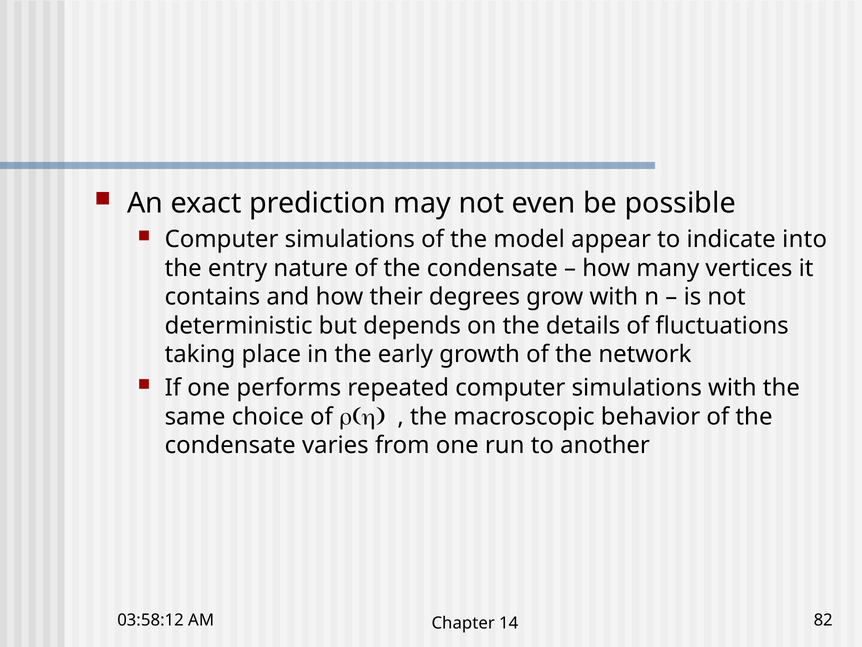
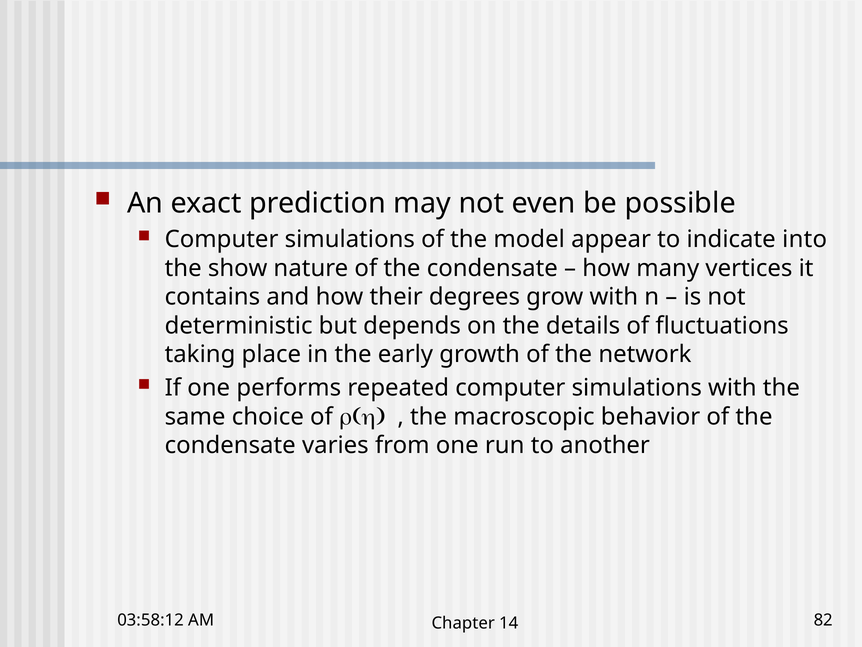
entry: entry -> show (238, 268)
